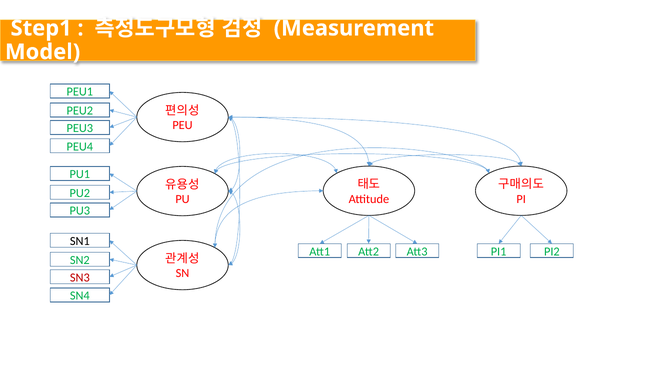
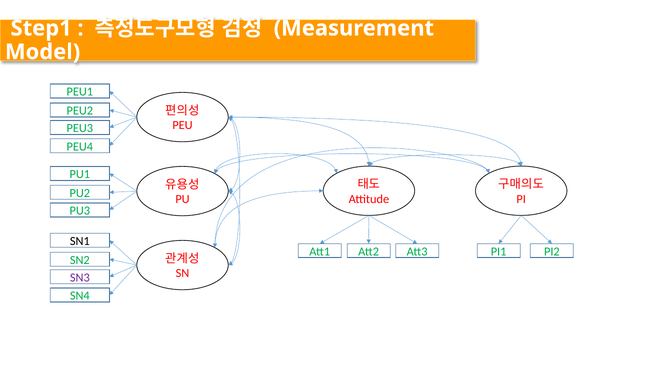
SN3 colour: red -> purple (80, 278)
